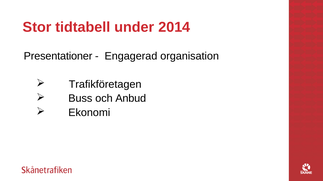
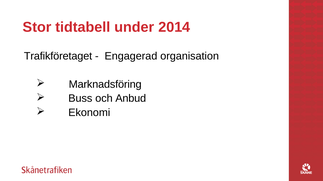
Presentationer: Presentationer -> Trafikföretaget (58, 56)
Trafikföretagen: Trafikföretagen -> Marknadsföring (105, 85)
